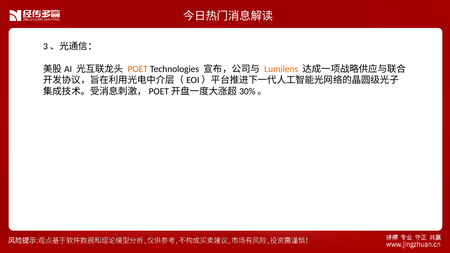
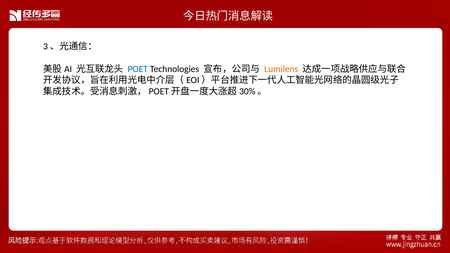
POET colour: orange -> blue (138, 69)
